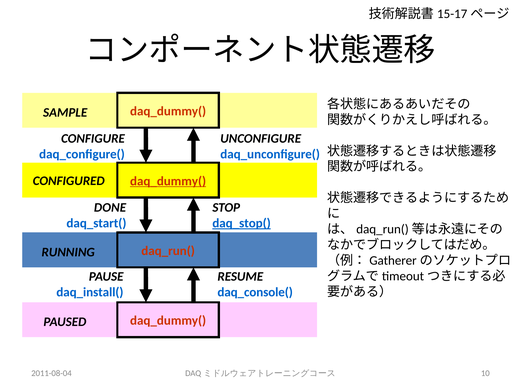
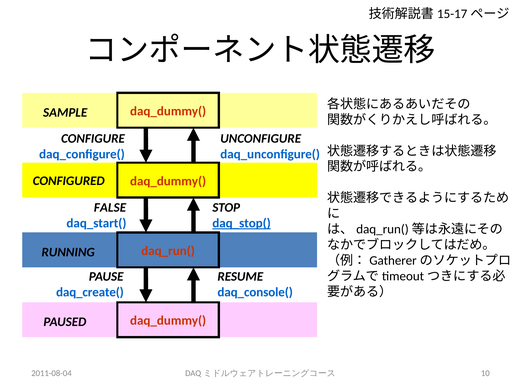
daq_dummy( underline: present -> none (168, 181)
DONE: DONE -> FALSE (110, 207)
daq_install(: daq_install( -> daq_create( (90, 292)
